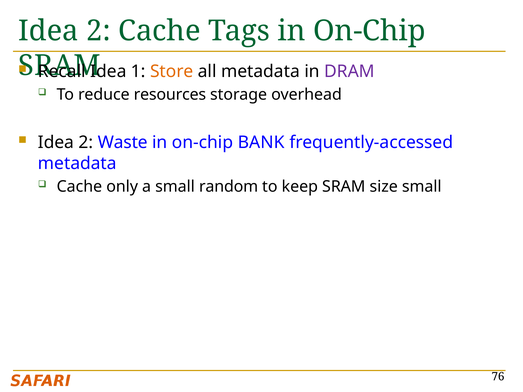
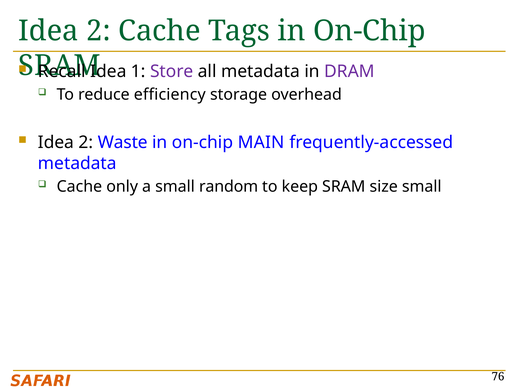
Store colour: orange -> purple (172, 71)
resources: resources -> efficiency (170, 94)
BANK: BANK -> MAIN (261, 143)
